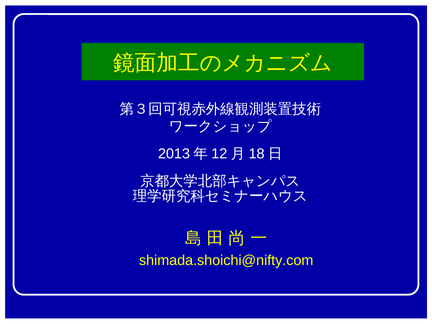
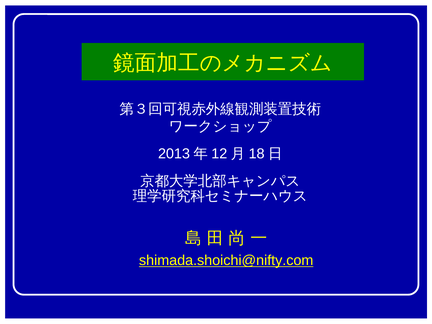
shimada.shoichi@nifty.com underline: none -> present (226, 260)
